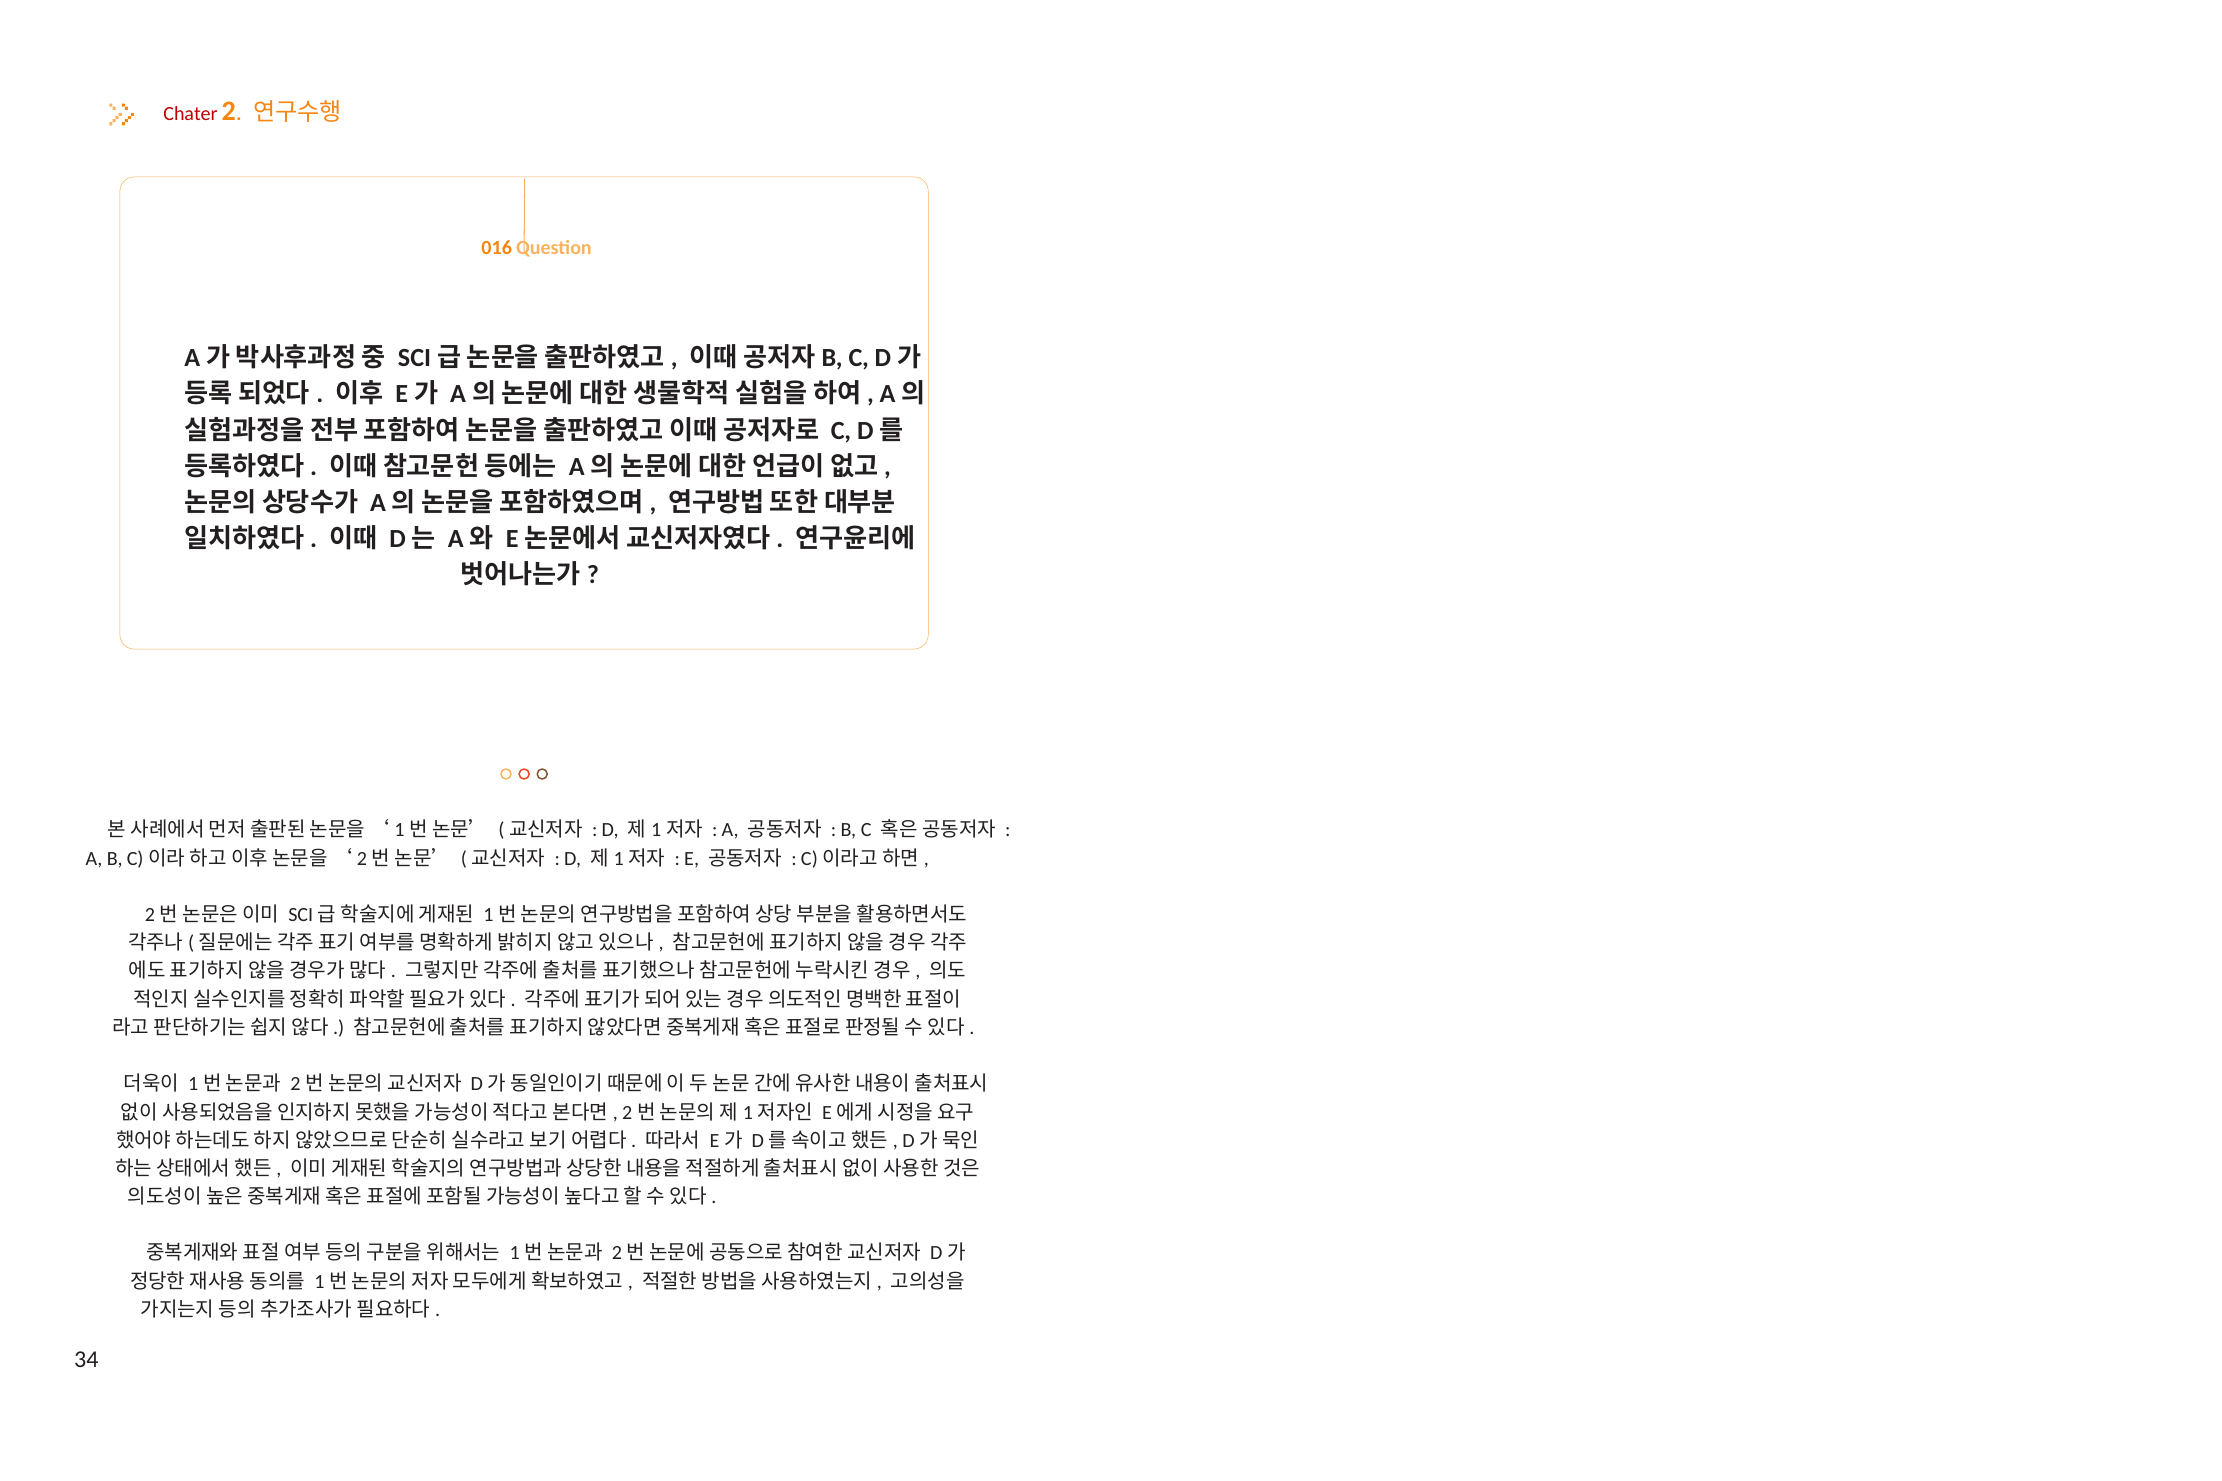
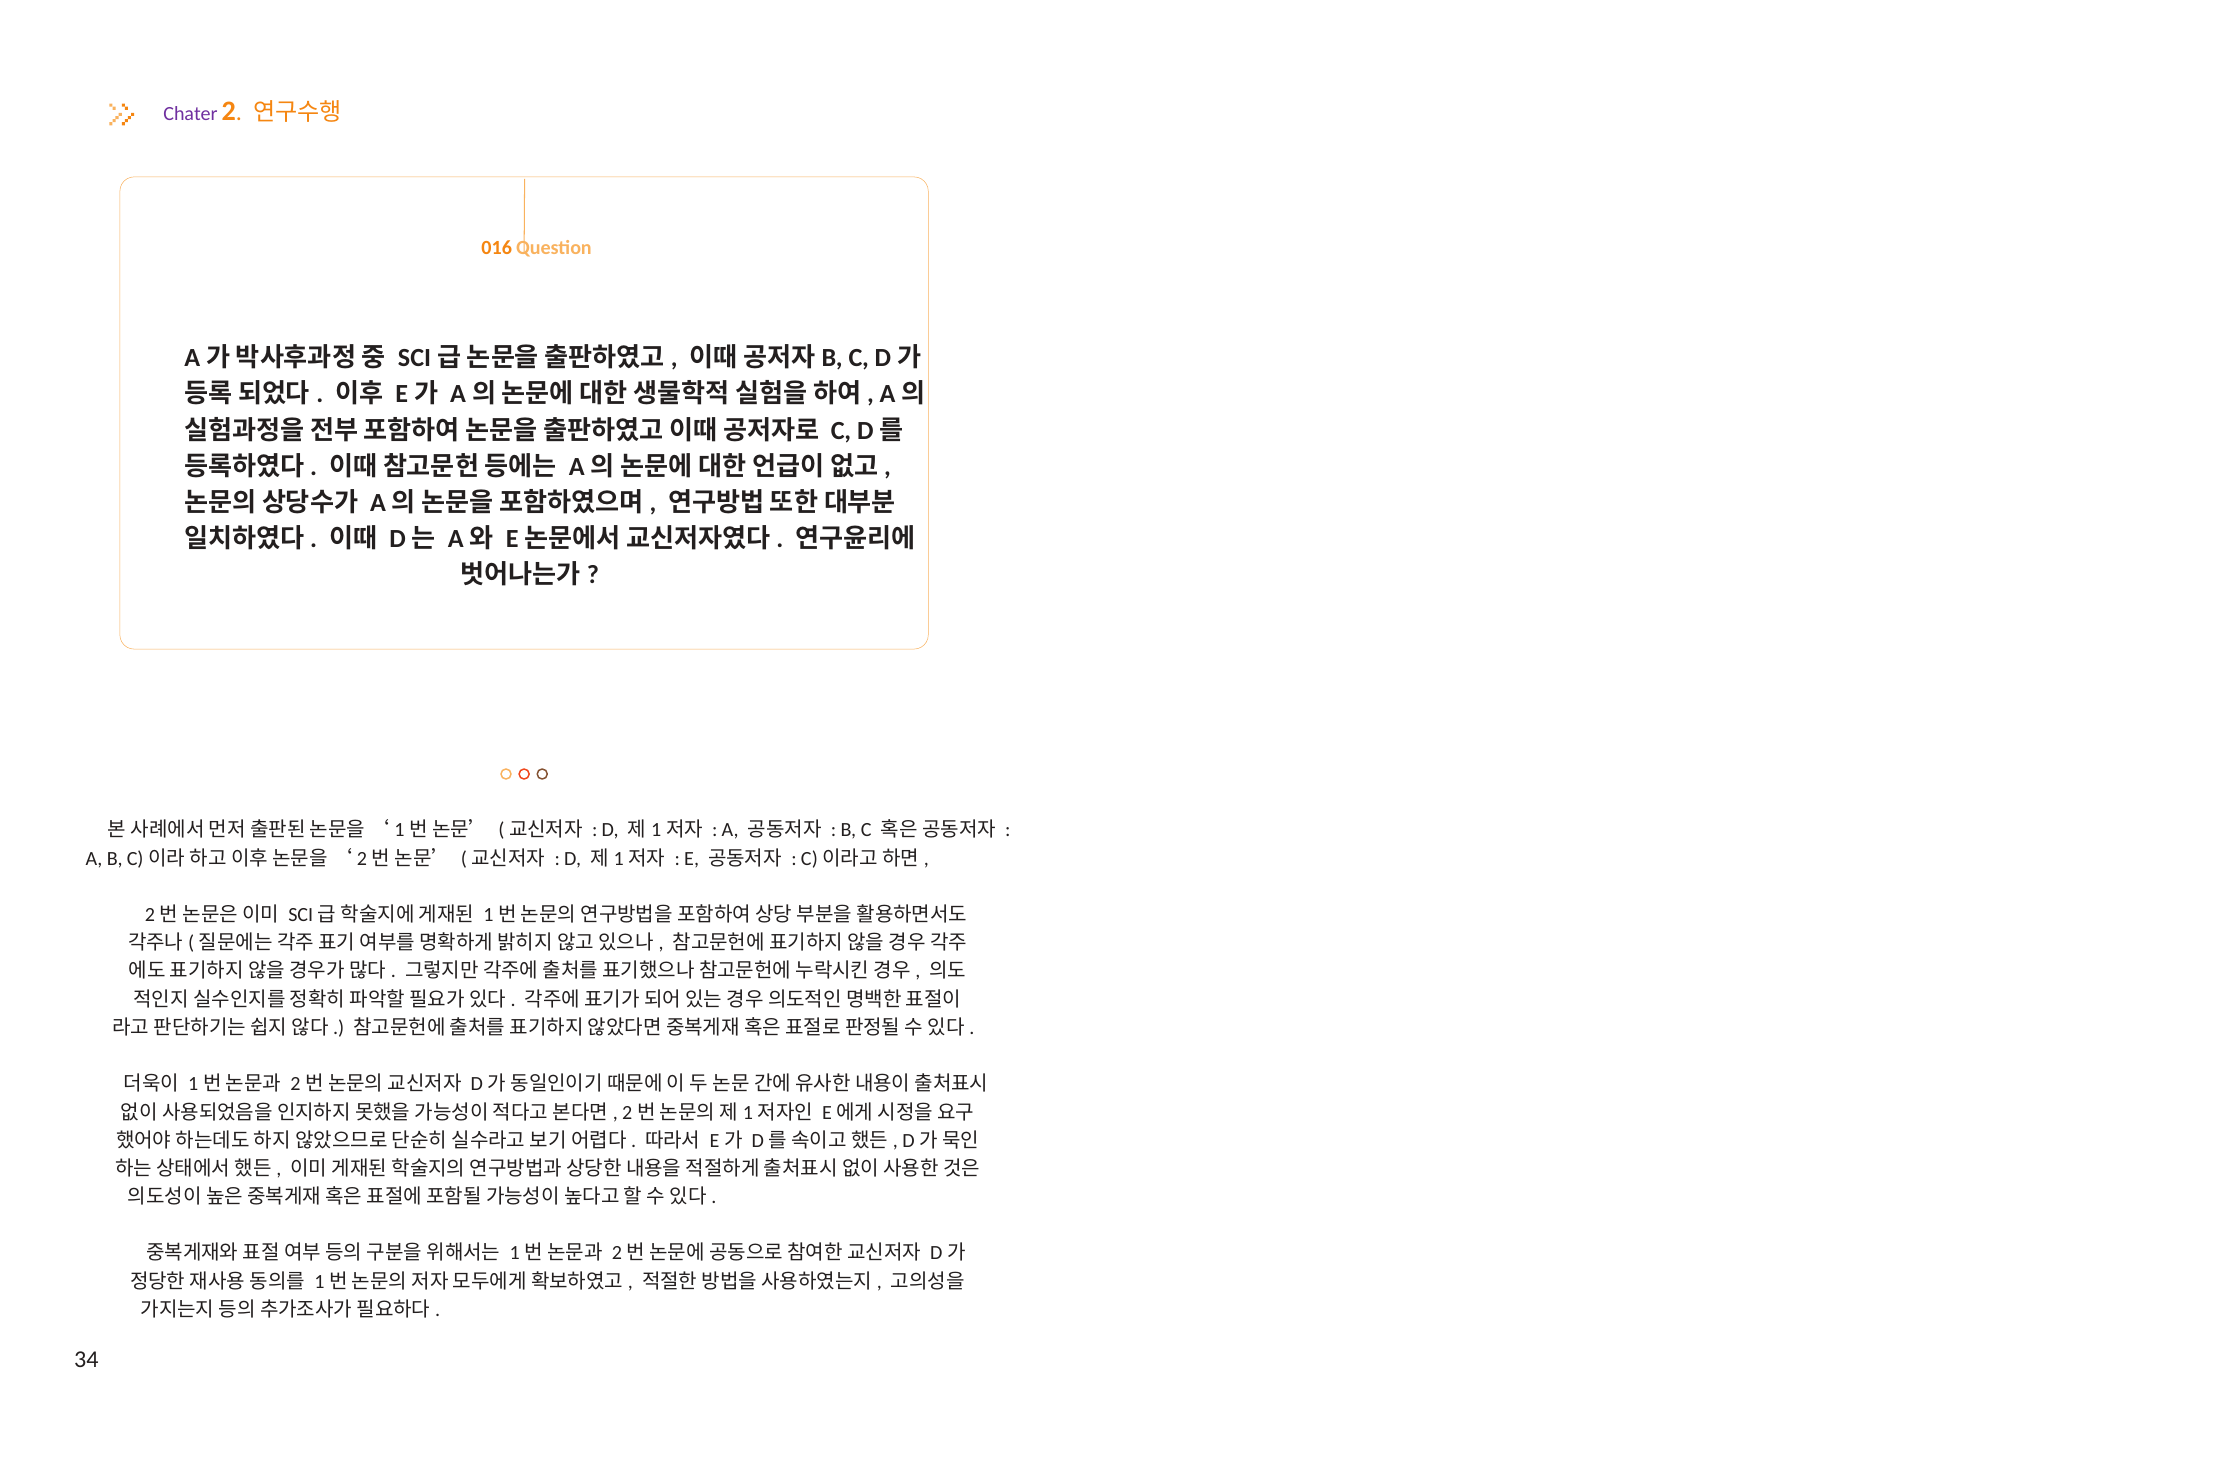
Chater colour: red -> purple (190, 114)
